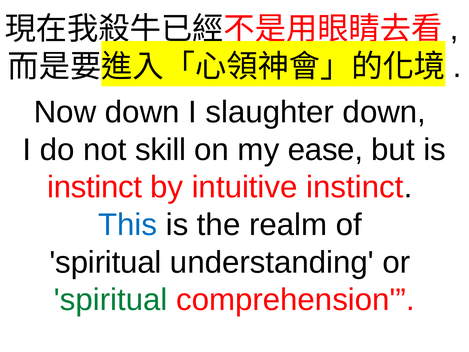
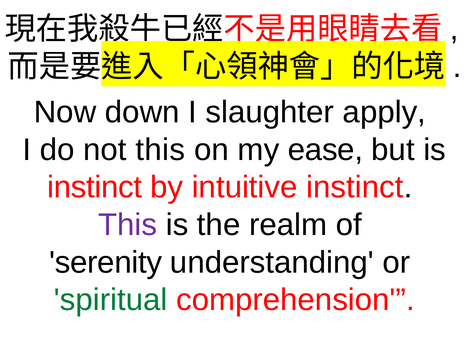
slaughter down: down -> apply (384, 112)
not skill: skill -> this (160, 150)
This colour: blue -> purple (128, 225)
spiritual: spiritual -> serenity (106, 262)
